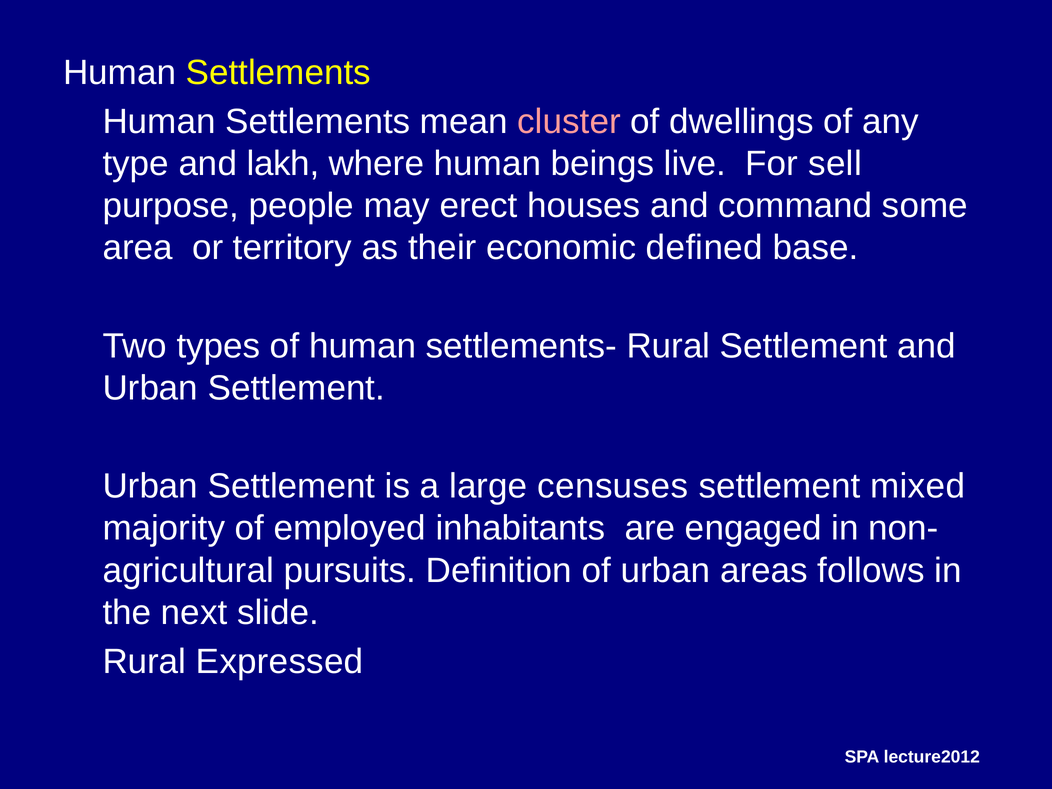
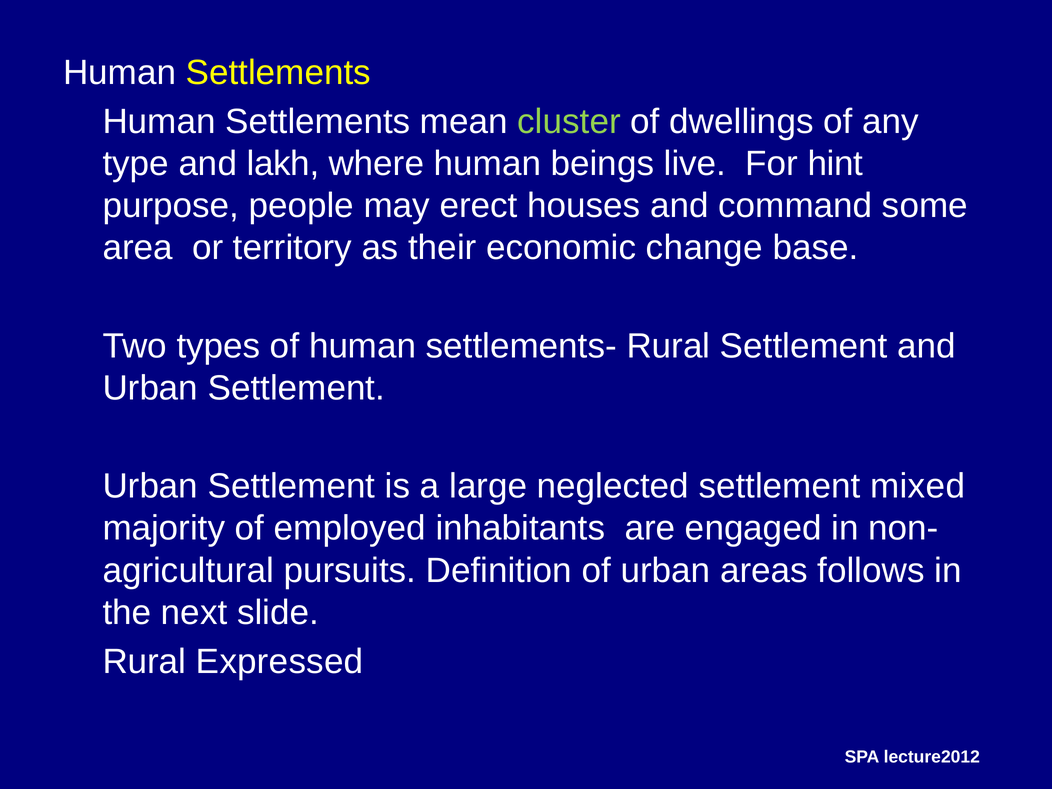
cluster colour: pink -> light green (569, 122)
sell: sell -> hint (835, 164)
defined: defined -> change (704, 248)
censuses: censuses -> neglected (613, 486)
